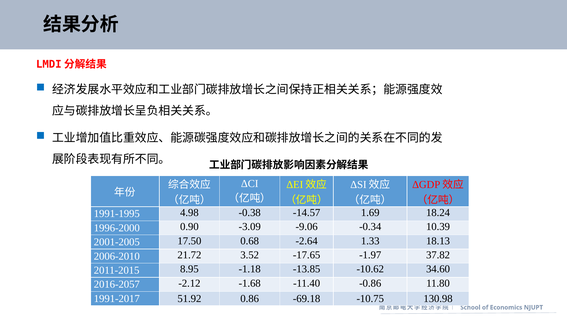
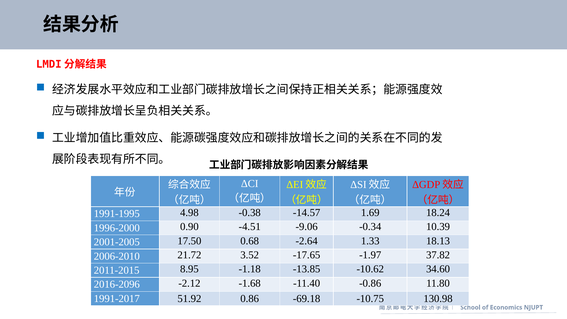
-3.09: -3.09 -> -4.51 (250, 227)
2016-2057: 2016-2057 -> 2016-2096 (117, 284)
